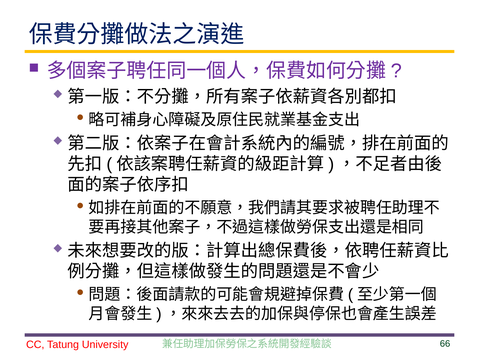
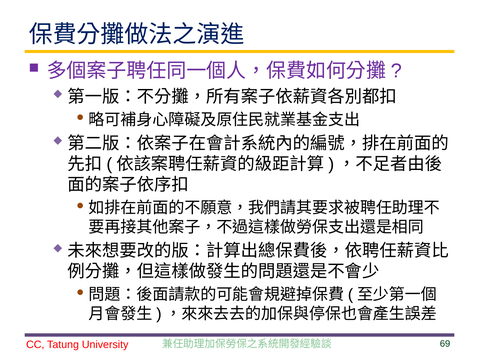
66: 66 -> 69 (445, 343)
